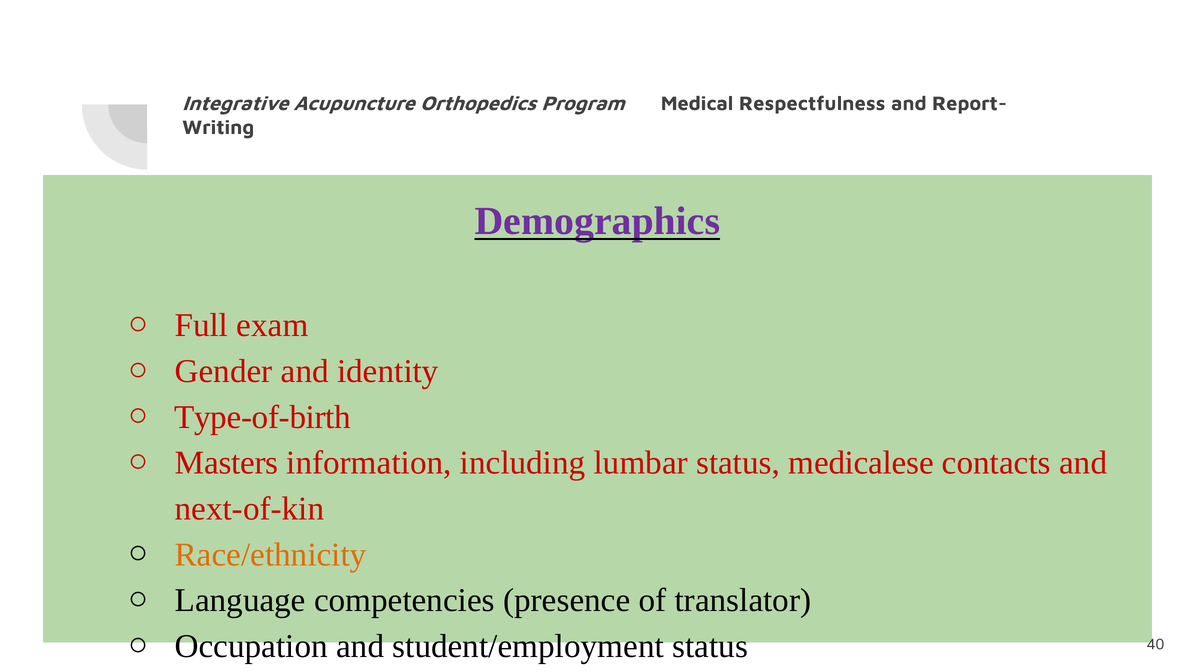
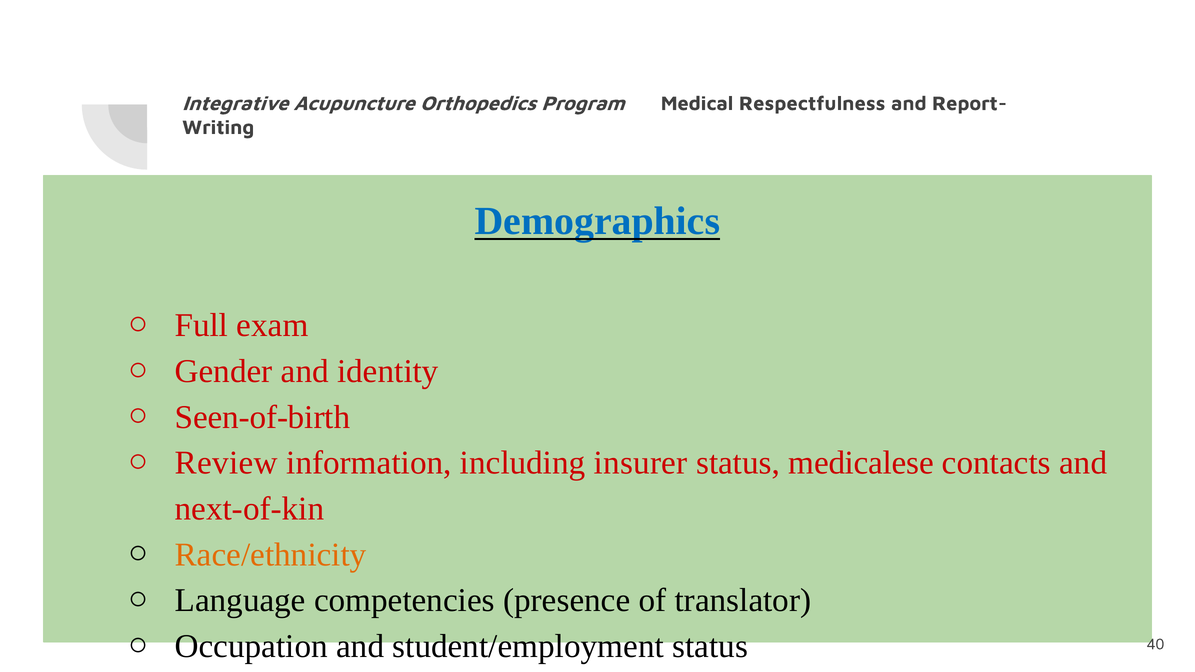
Demographics colour: purple -> blue (597, 221)
Type-of-birth: Type-of-birth -> Seen-of-birth (262, 417)
Masters: Masters -> Review (226, 463)
lumbar: lumbar -> insurer (641, 463)
